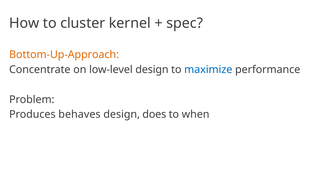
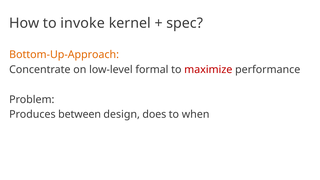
cluster: cluster -> invoke (83, 23)
low-level design: design -> formal (152, 70)
maximize colour: blue -> red (208, 70)
behaves: behaves -> between (80, 114)
